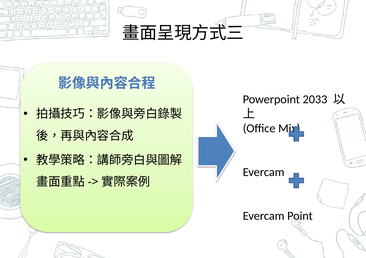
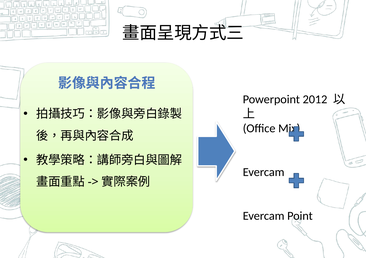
2033: 2033 -> 2012 (315, 100)
